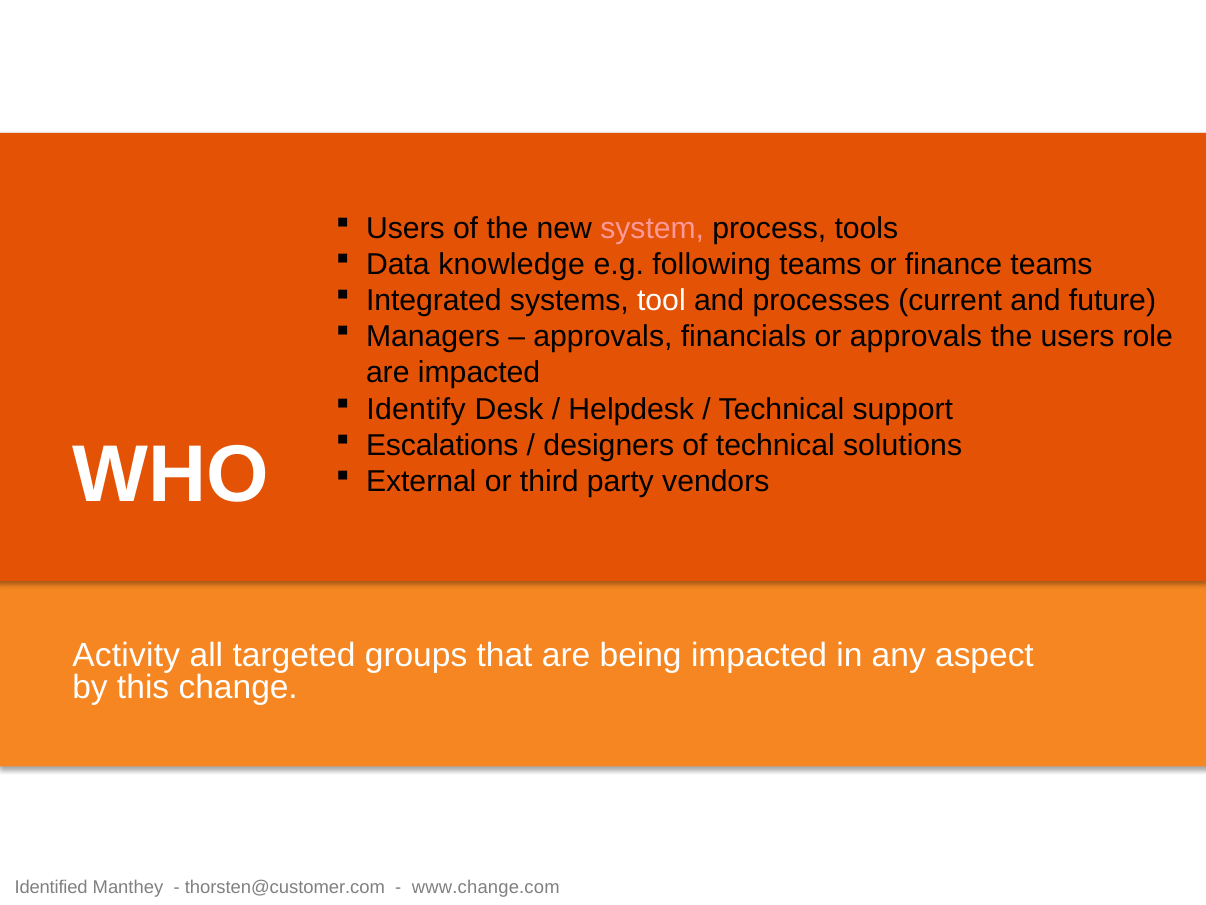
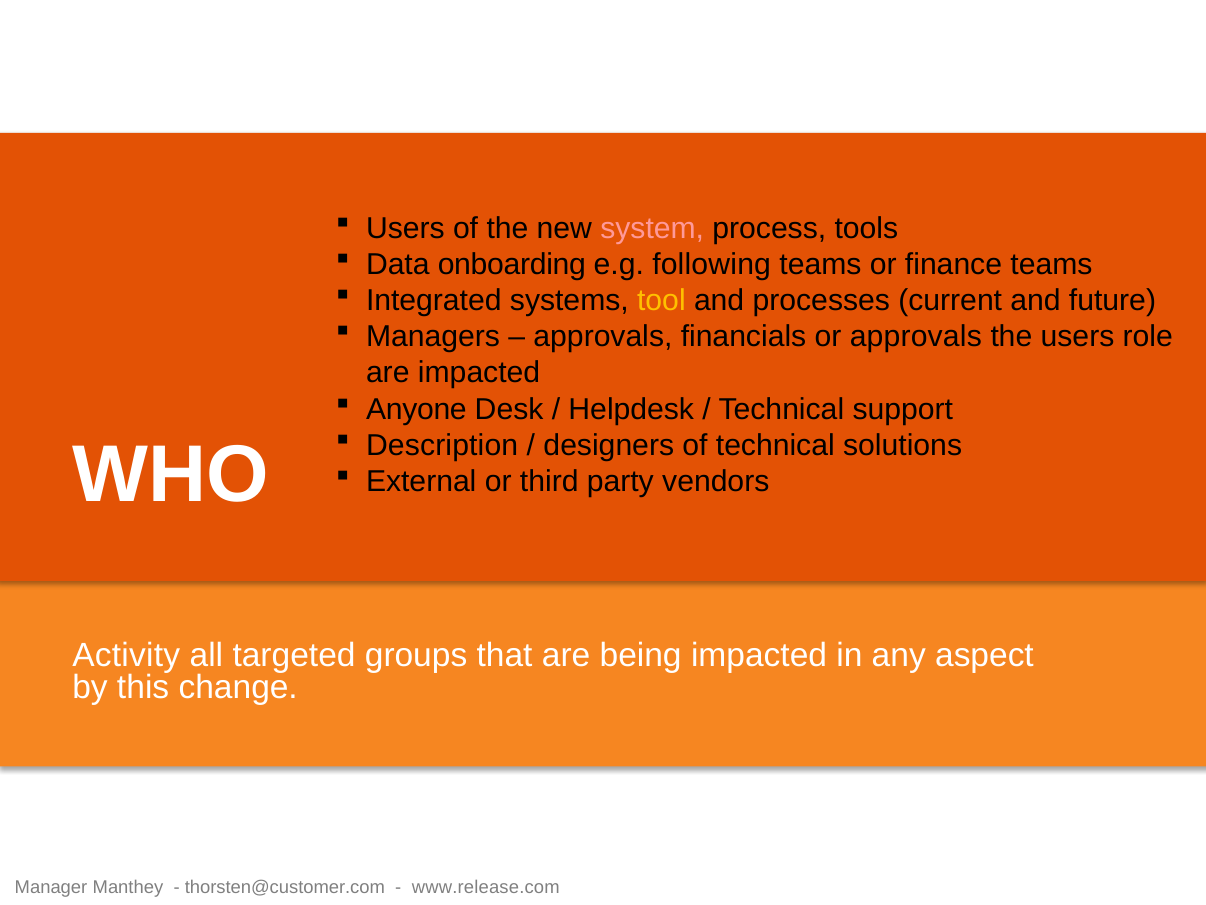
knowledge: knowledge -> onboarding (512, 264)
tool colour: white -> yellow (661, 300)
Identify: Identify -> Anyone (416, 409)
Escalations: Escalations -> Description (442, 445)
Identified: Identified -> Manager (51, 887)
www.change.com: www.change.com -> www.release.com (486, 887)
